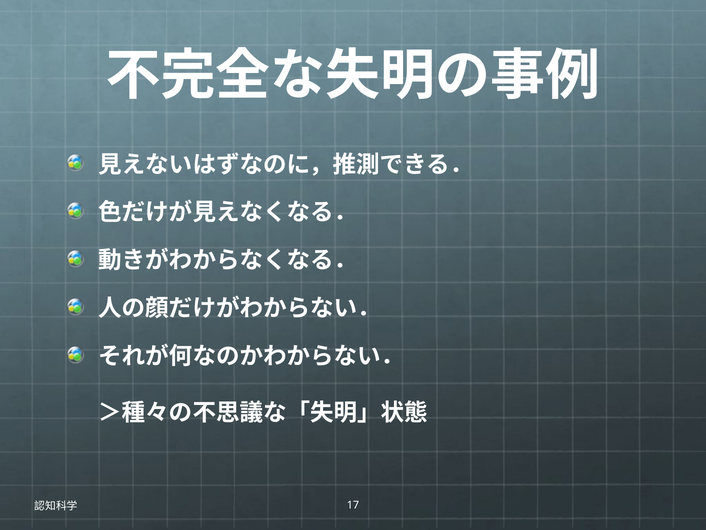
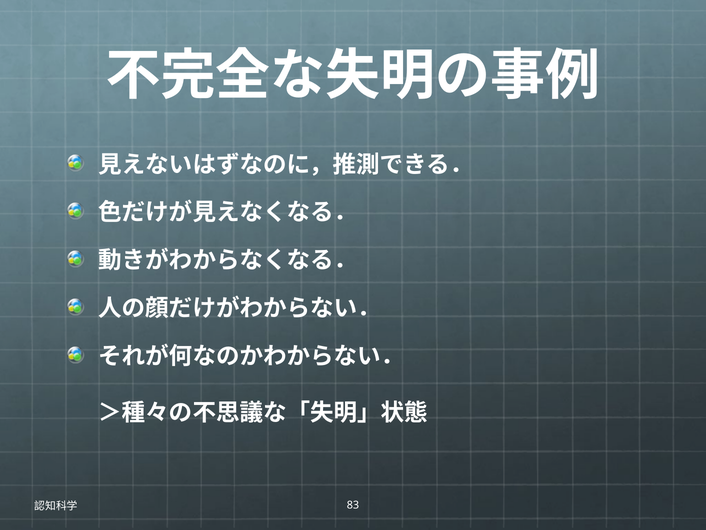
17: 17 -> 83 (353, 505)
